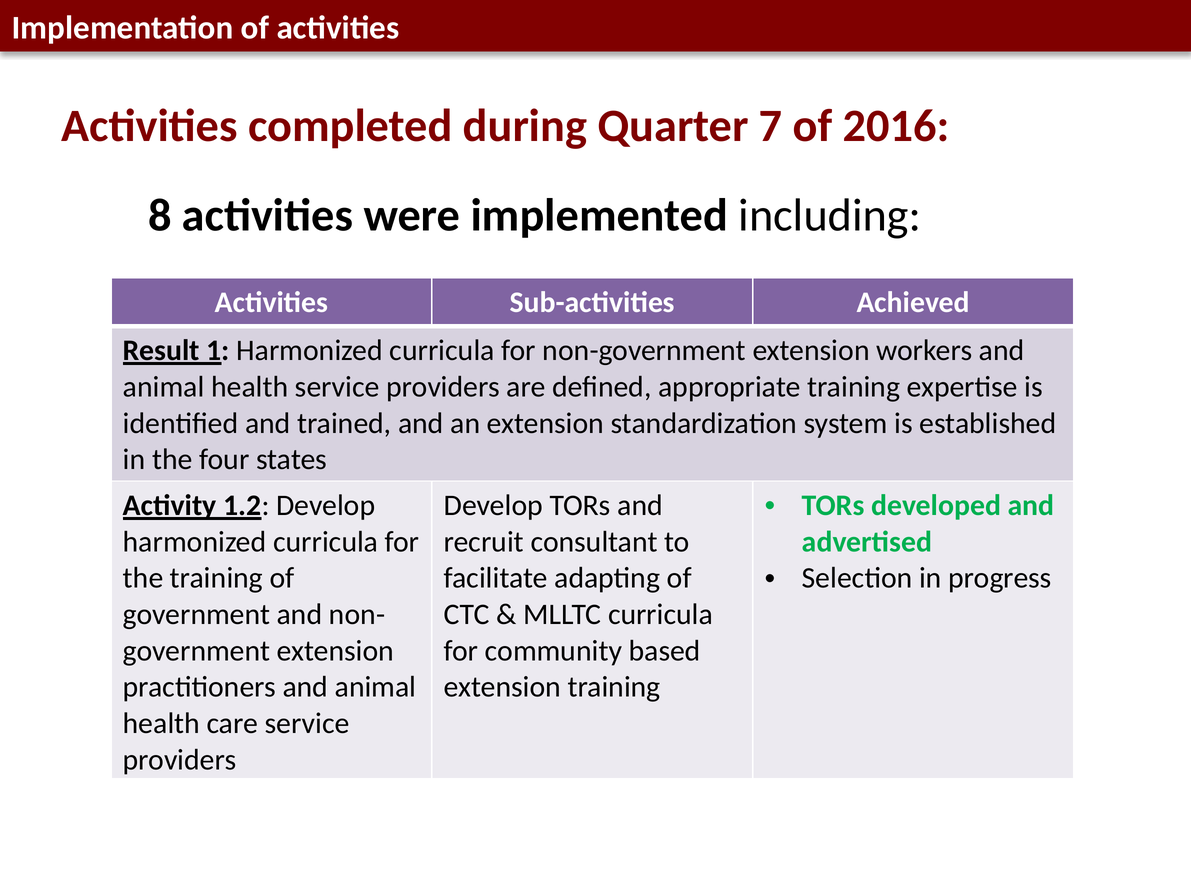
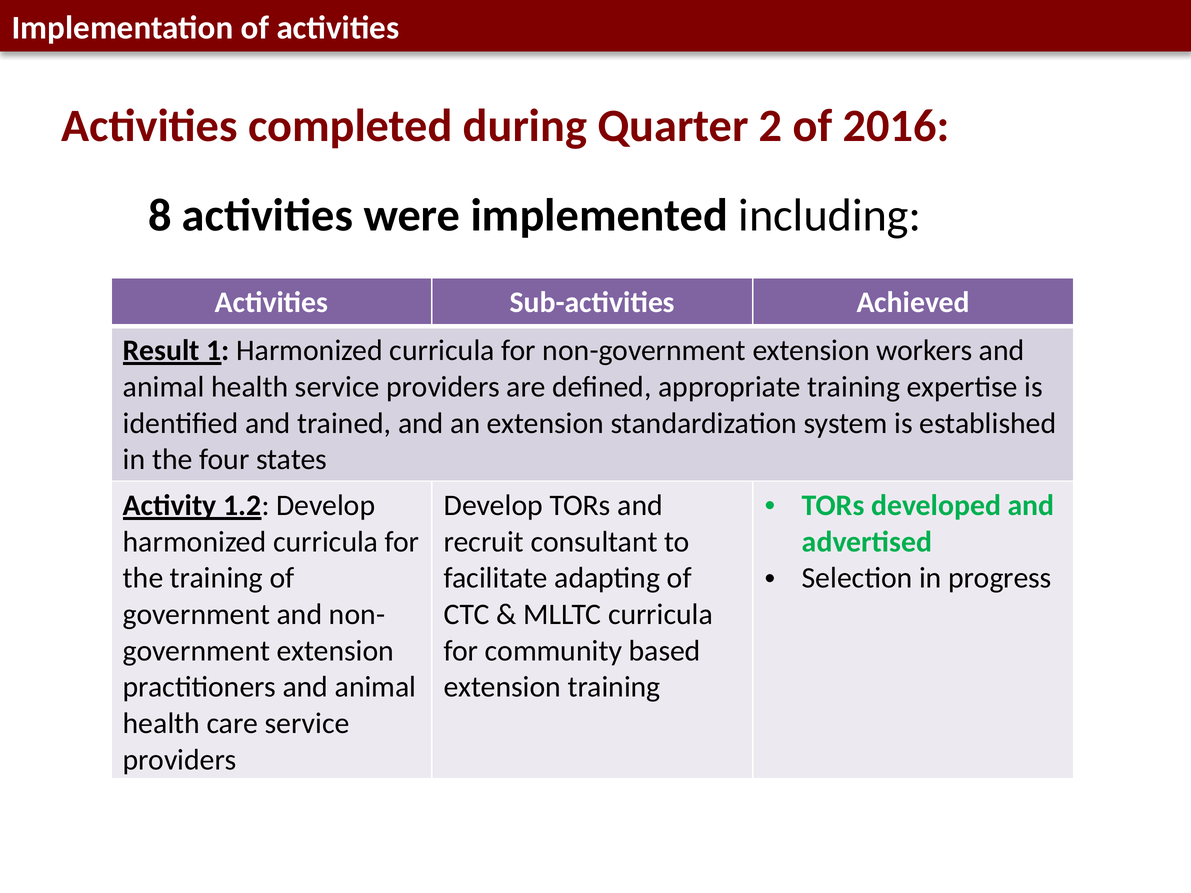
7: 7 -> 2 (771, 126)
